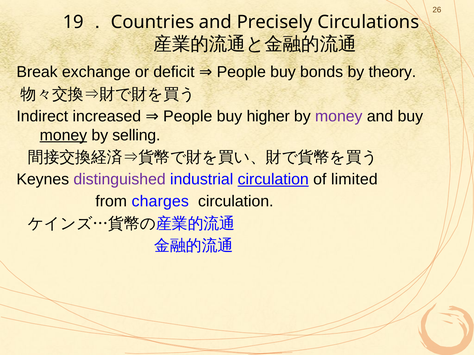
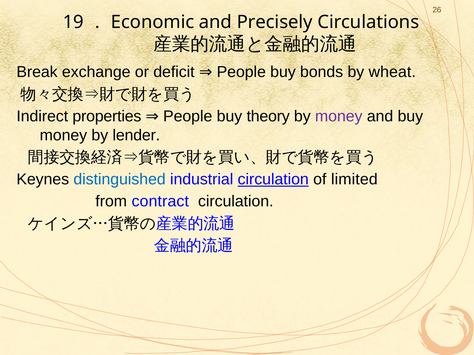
Countries: Countries -> Economic (153, 22)
theory: theory -> wheat (392, 72)
increased: increased -> properties (107, 116)
higher: higher -> theory (268, 116)
money underline: present -> none (63, 135)
selling: selling -> lender (136, 135)
distinguished colour: purple -> blue (120, 180)
charges: charges -> contract (160, 202)
